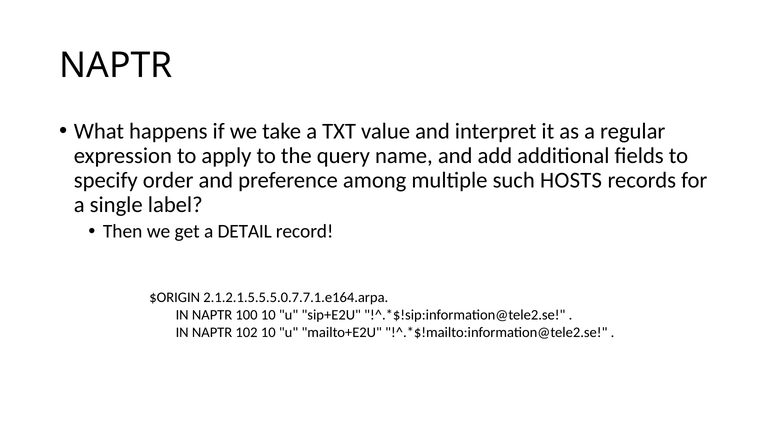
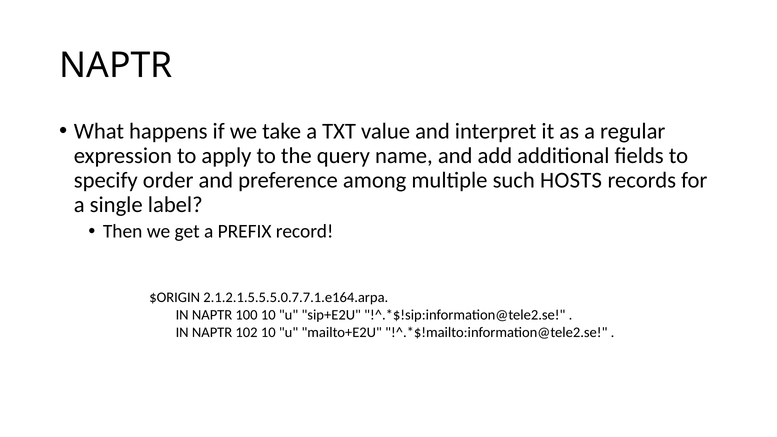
DETAIL: DETAIL -> PREFIX (245, 232)
